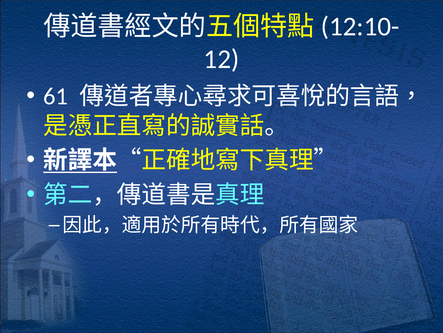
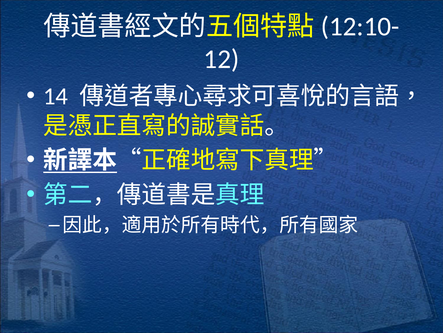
61: 61 -> 14 (56, 96)
